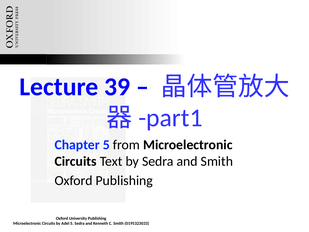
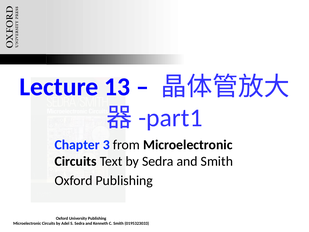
39: 39 -> 13 (117, 87)
5: 5 -> 3 (106, 145)
